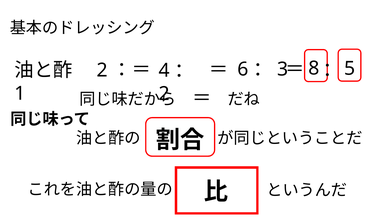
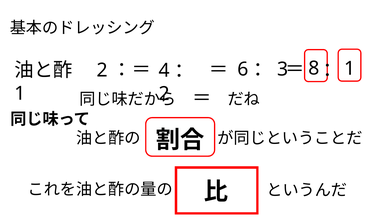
8 5: 5 -> 1 (350, 68)
